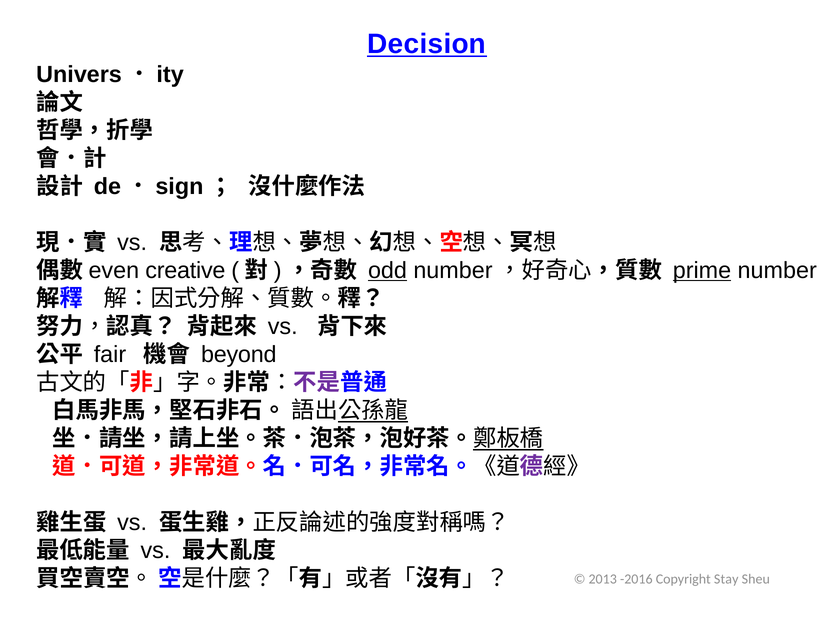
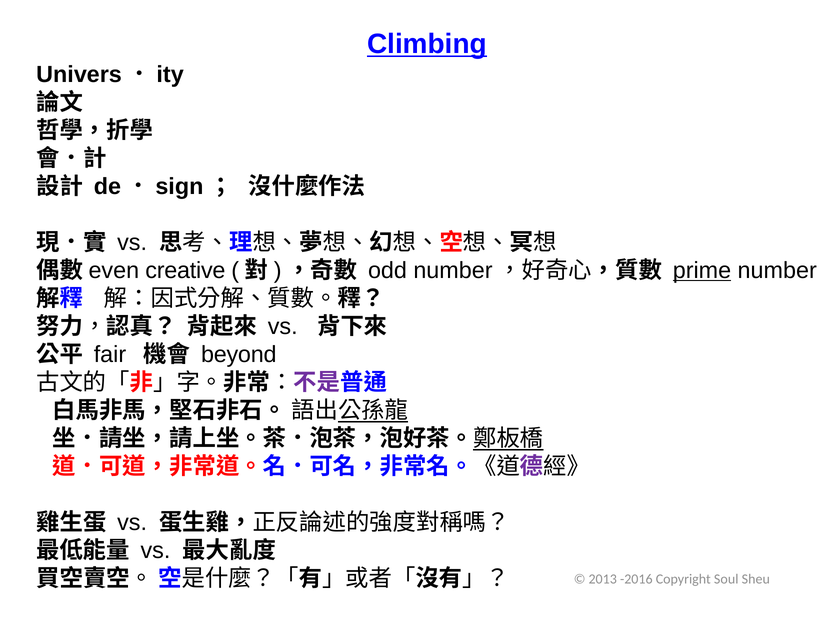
Decision: Decision -> Climbing (427, 44)
odd underline: present -> none (387, 270)
Stay: Stay -> Soul (726, 579)
